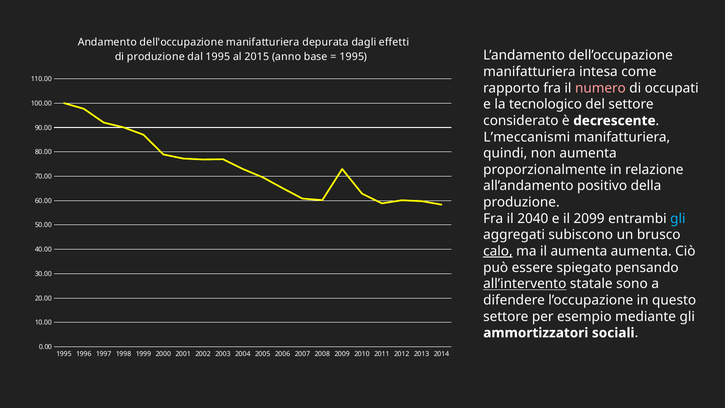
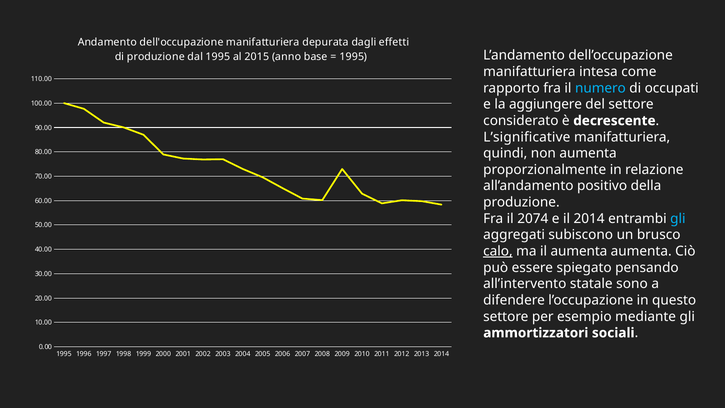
numero colour: pink -> light blue (600, 88)
tecnologico: tecnologico -> aggiungere (546, 104)
L’meccanismi: L’meccanismi -> L’significative (527, 137)
2040: 2040 -> 2074 (533, 219)
il 2099: 2099 -> 2014 (589, 219)
all’intervento underline: present -> none (525, 284)
